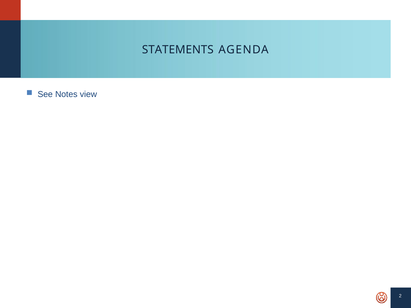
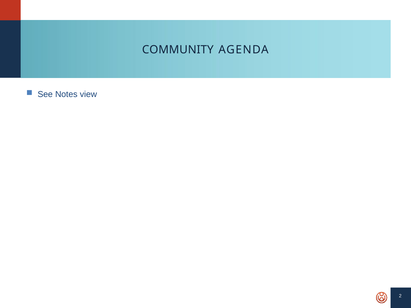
STATEMENTS: STATEMENTS -> COMMUNITY (178, 50)
